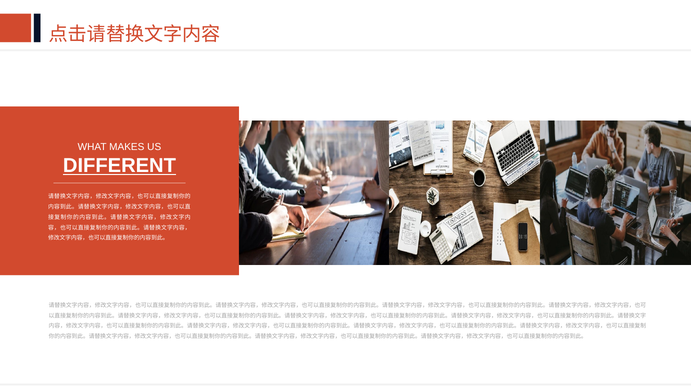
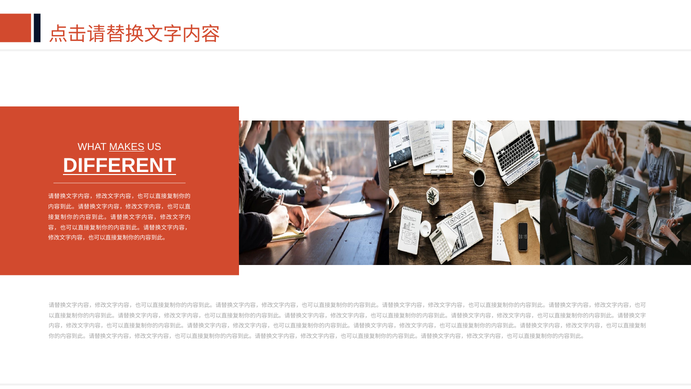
MAKES underline: none -> present (127, 147)
